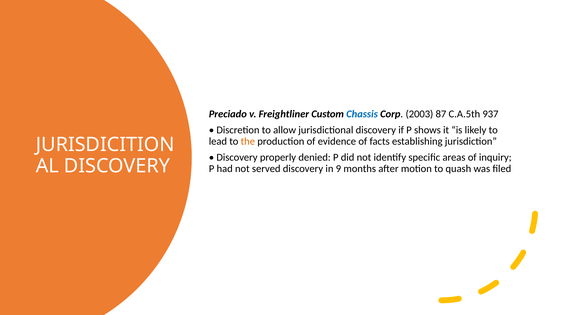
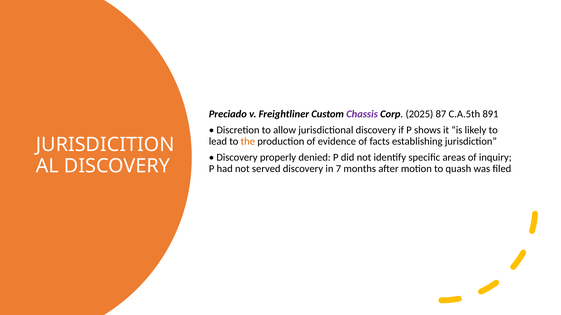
Chassis colour: blue -> purple (362, 114)
2003: 2003 -> 2025 (419, 114)
937: 937 -> 891 (490, 114)
9: 9 -> 7 (338, 169)
